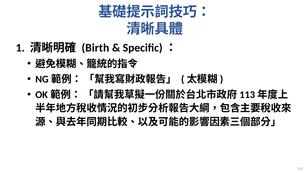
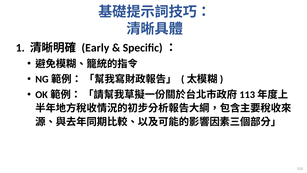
Birth: Birth -> Early (95, 48)
